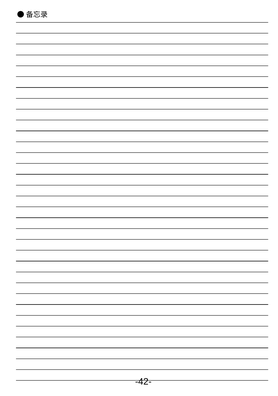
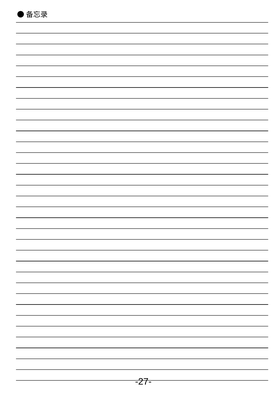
-42-: -42- -> -27- (143, 381)
